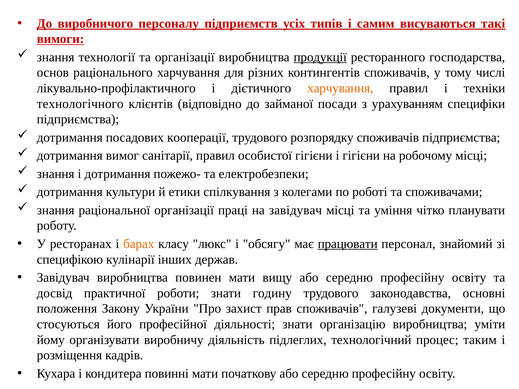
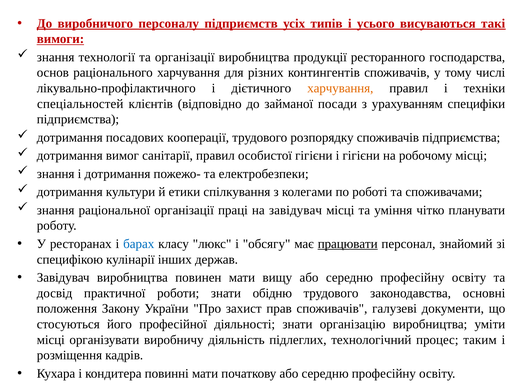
самим: самим -> усього (376, 23)
продукції underline: present -> none (320, 57)
технологічного: технологічного -> спеціальностей (80, 104)
барах colour: orange -> blue (139, 244)
годину: годину -> обідню (272, 293)
йому: йому -> місці (51, 340)
